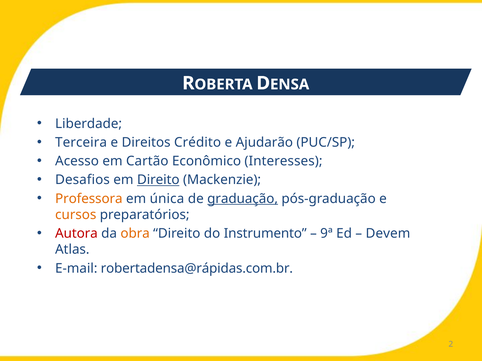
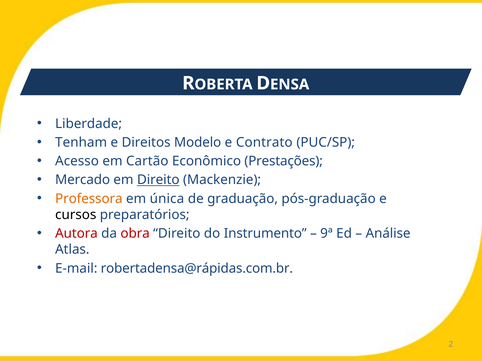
Terceira: Terceira -> Tenham (81, 143)
Crédito: Crédito -> Modelo (198, 143)
Ajudarão: Ajudarão -> Contrato (264, 143)
Interesses: Interesses -> Prestações (284, 161)
Desafios: Desafios -> Mercado (83, 180)
graduação underline: present -> none (243, 199)
cursos colour: orange -> black (76, 215)
obra colour: orange -> red (135, 234)
Devem: Devem -> Análise (388, 234)
